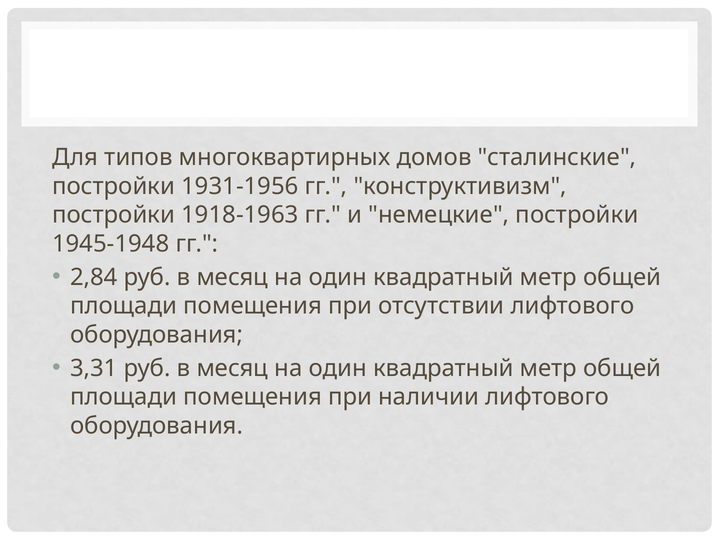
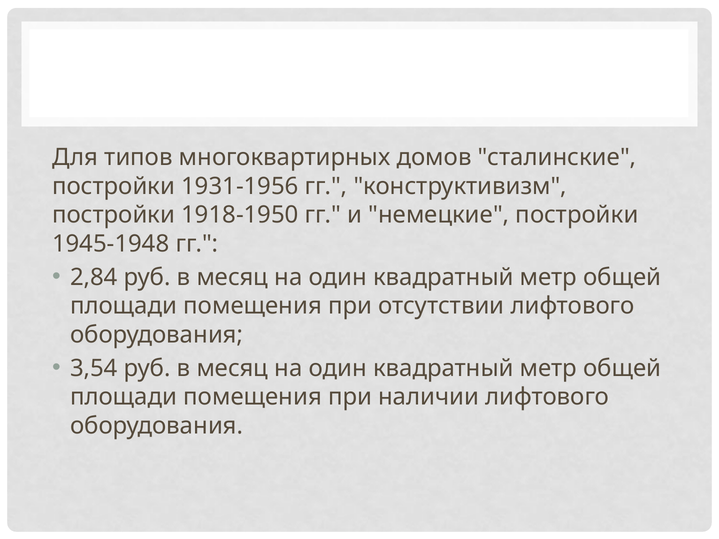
1918-1963: 1918-1963 -> 1918-1950 (240, 215)
3,31: 3,31 -> 3,54 (94, 368)
